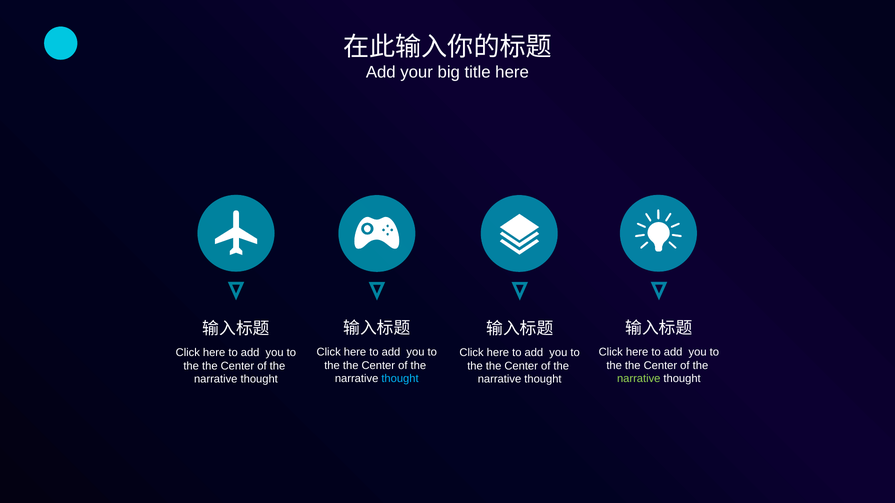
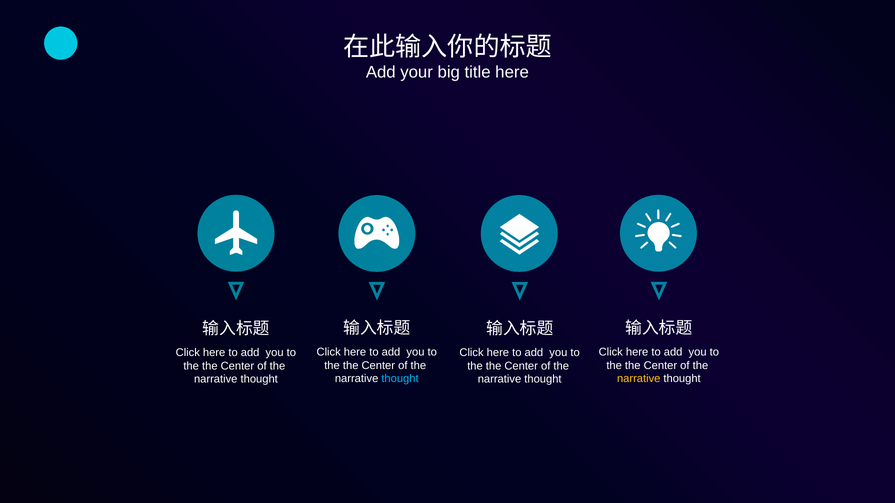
narrative colour: light green -> yellow (639, 379)
